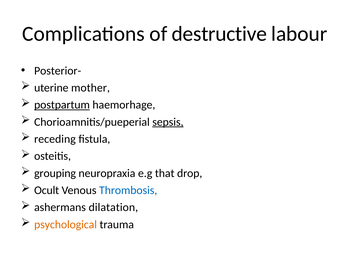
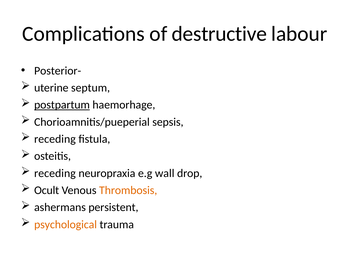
mother: mother -> septum (91, 88)
sepsis underline: present -> none (168, 122)
grouping: grouping -> receding (55, 174)
that: that -> wall (165, 174)
Thrombosis colour: blue -> orange (128, 191)
dilatation: dilatation -> persistent (113, 208)
